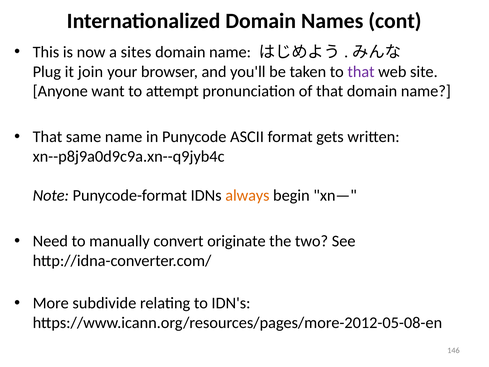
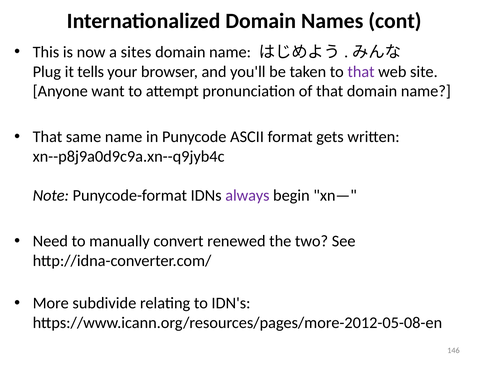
join: join -> tells (91, 72)
always colour: orange -> purple (247, 195)
originate: originate -> renewed (236, 241)
